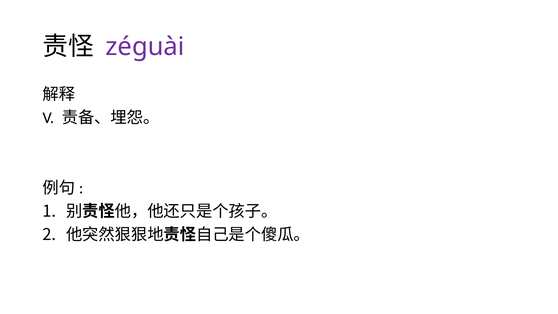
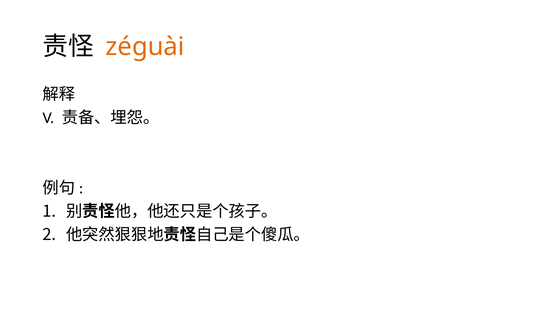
zéguài colour: purple -> orange (145, 47)
